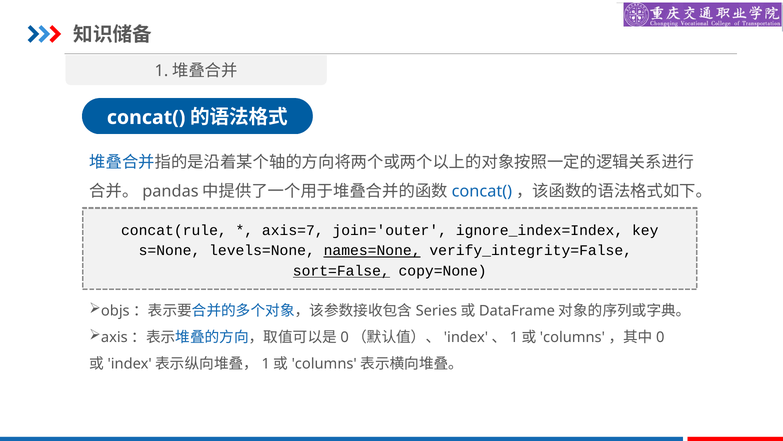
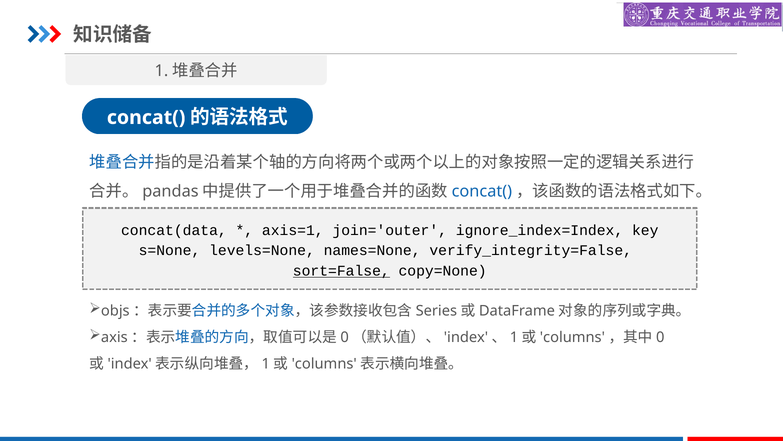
concat(rule: concat(rule -> concat(data (174, 230)
axis=7: axis=7 -> axis=1 (293, 230)
names=None underline: present -> none (372, 250)
